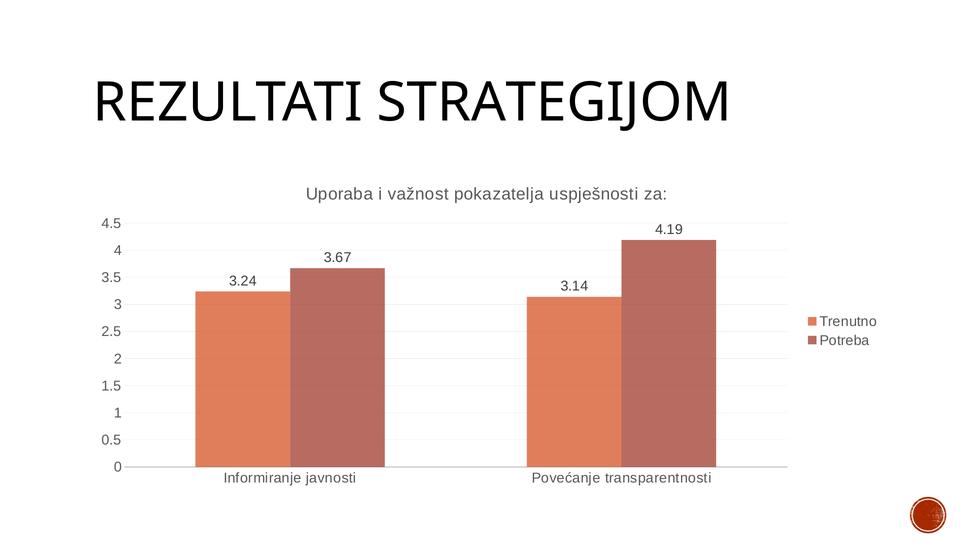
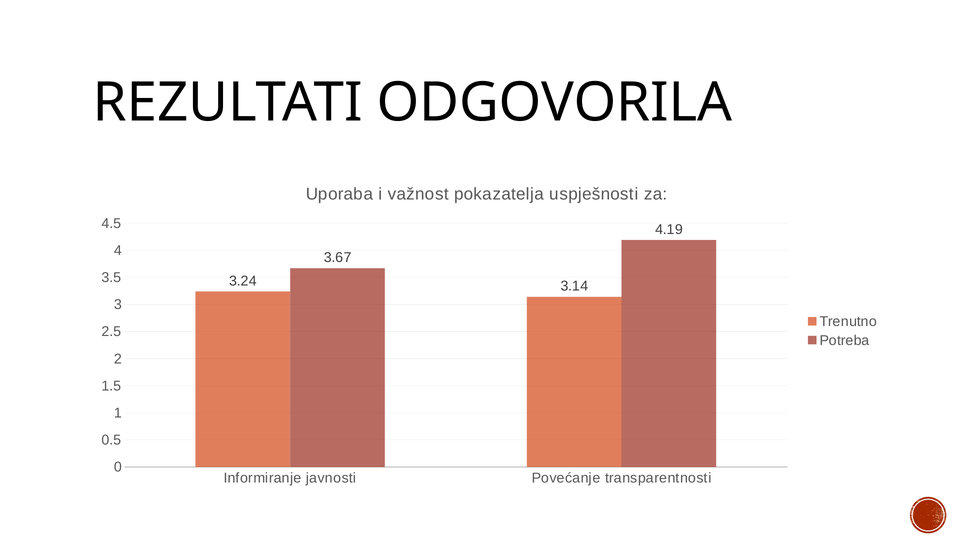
STRATEGIJOM: STRATEGIJOM -> ODGOVORILA (554, 103)
